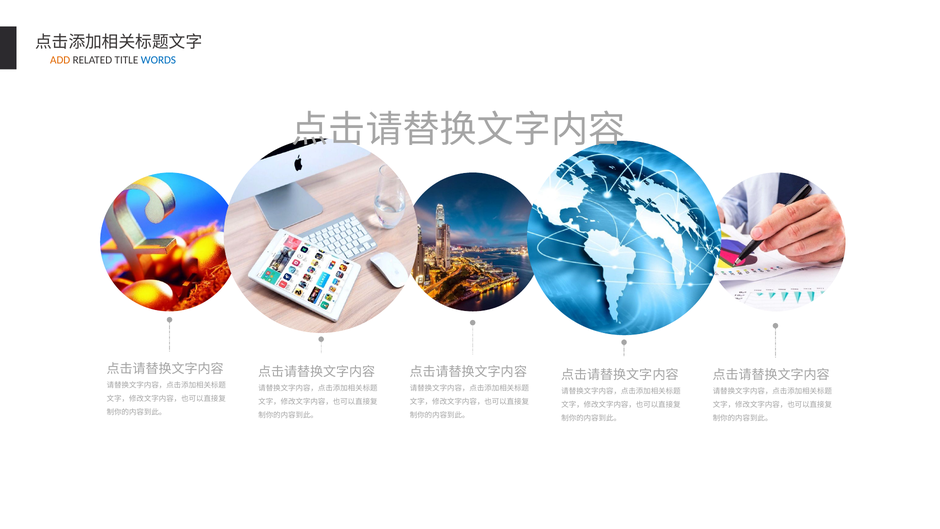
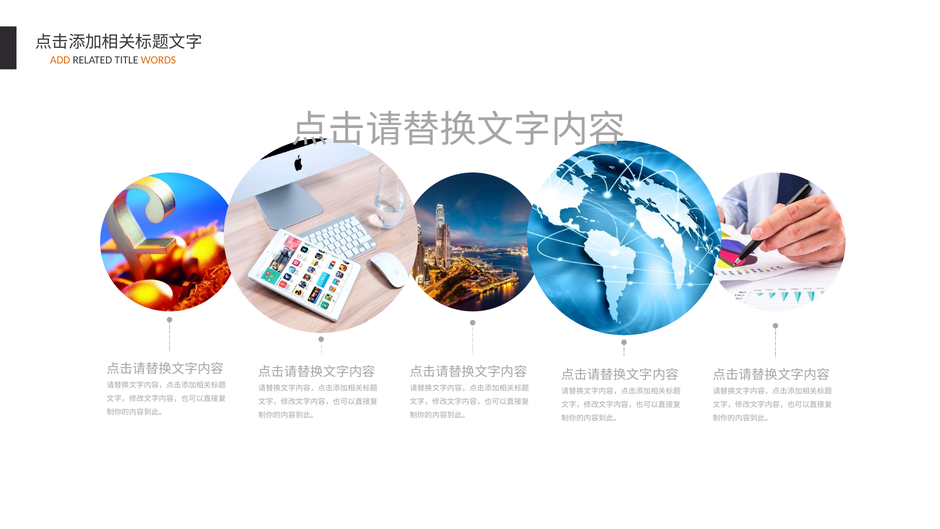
WORDS colour: blue -> orange (158, 60)
